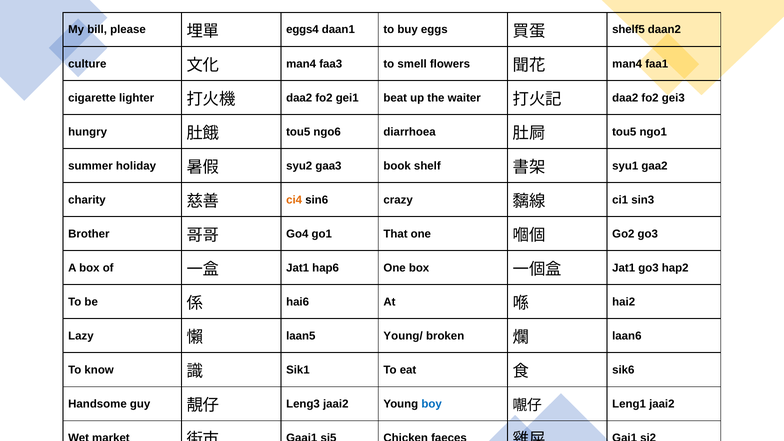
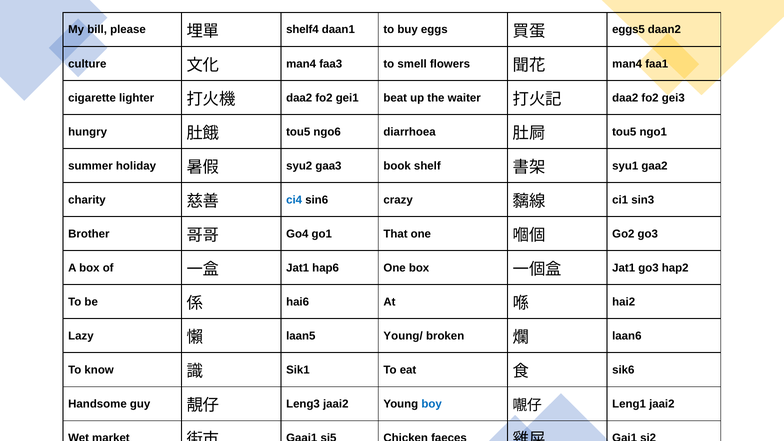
eggs4: eggs4 -> shelf4 (302, 30)
shelf5: shelf5 -> eggs5 (628, 30)
ci4 colour: orange -> blue (294, 200)
